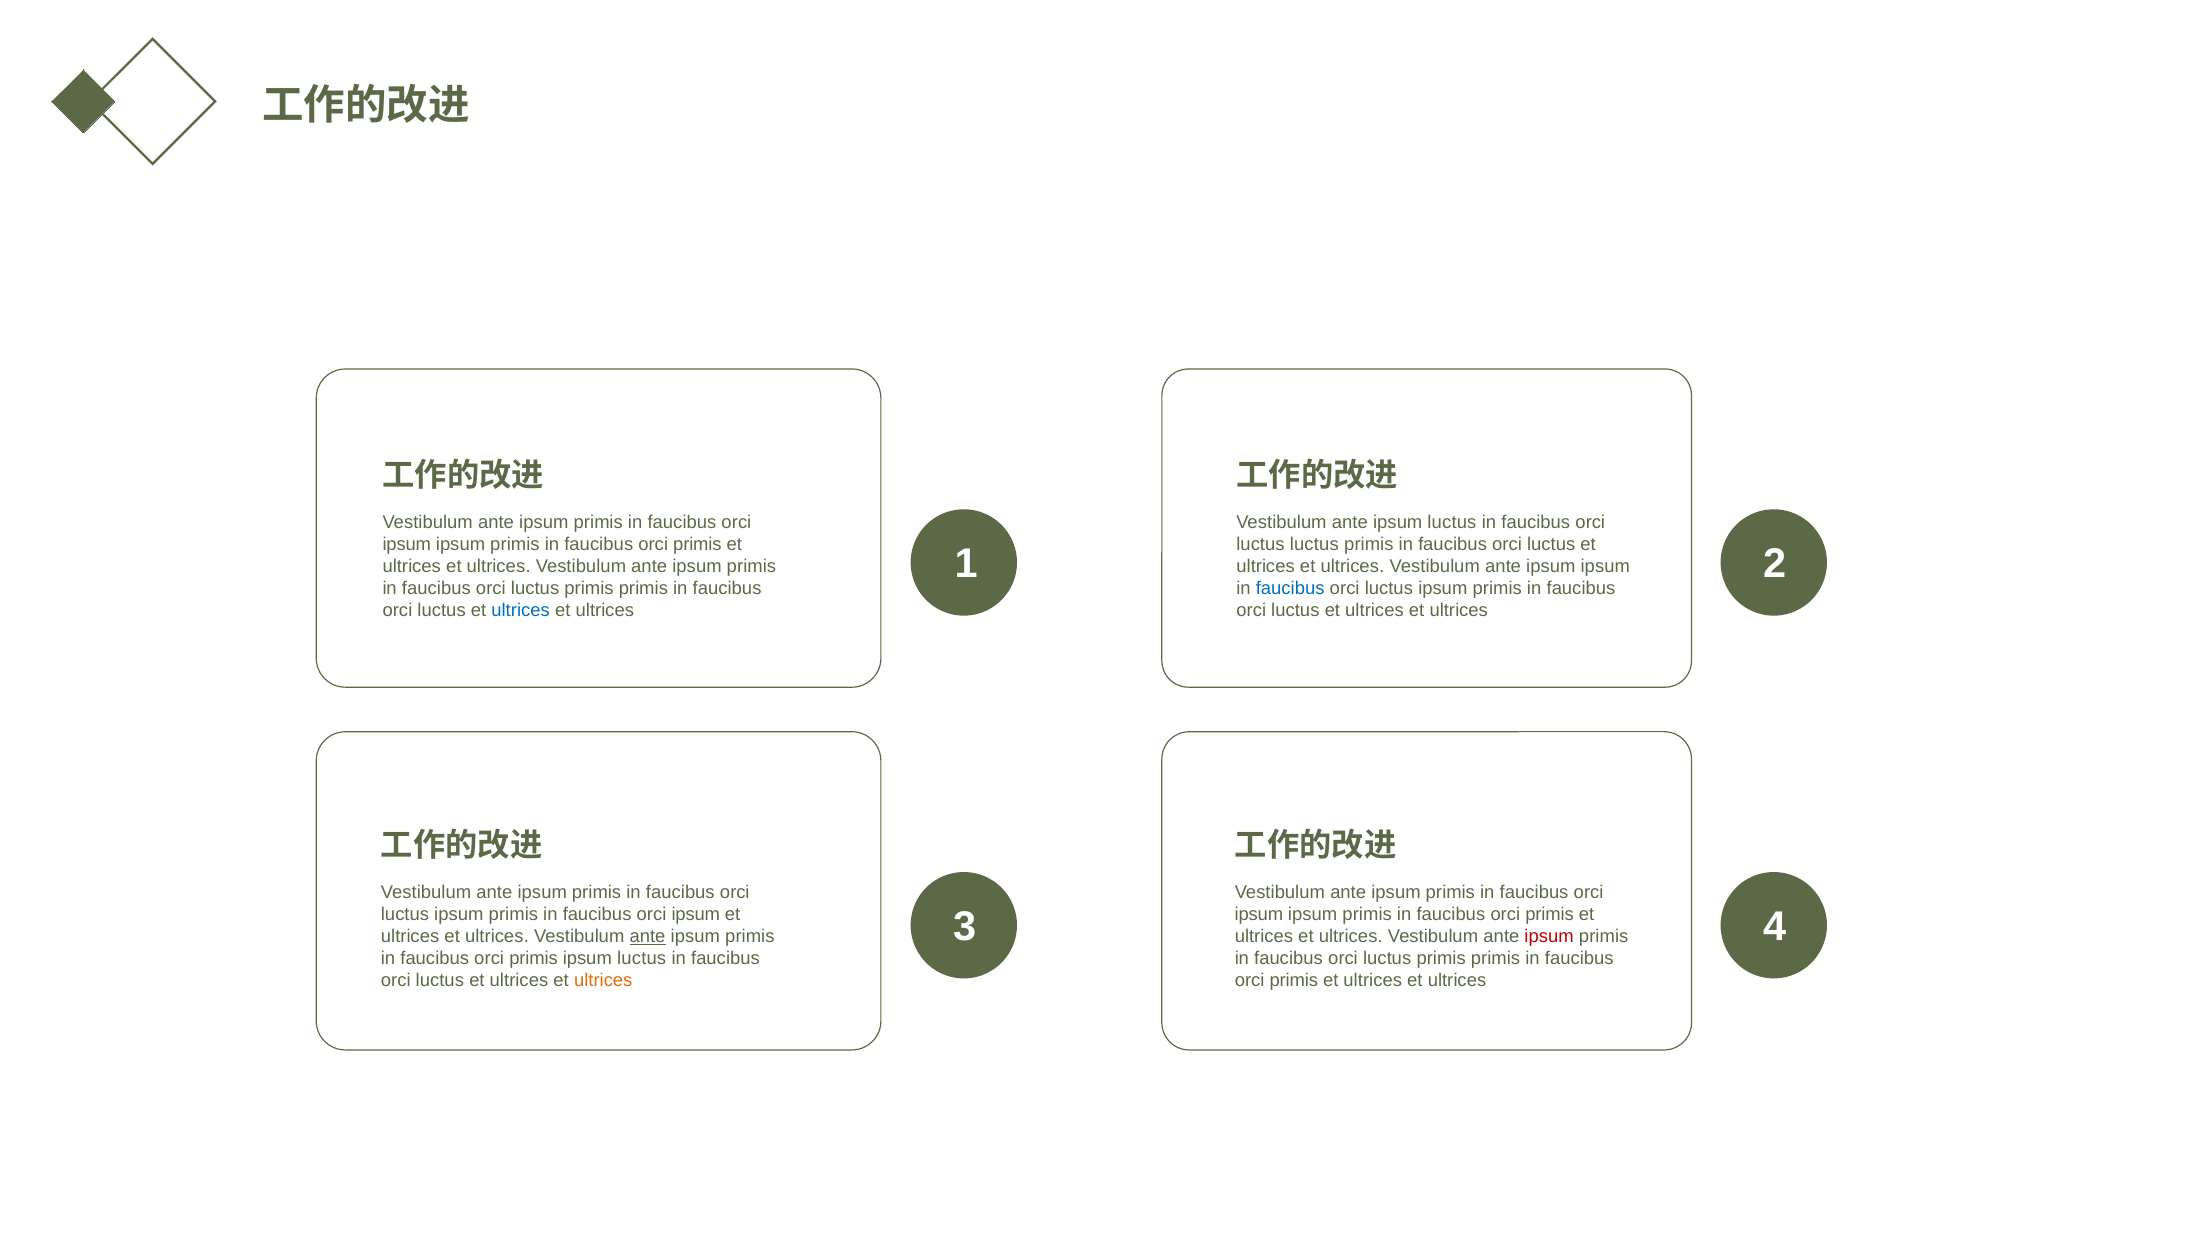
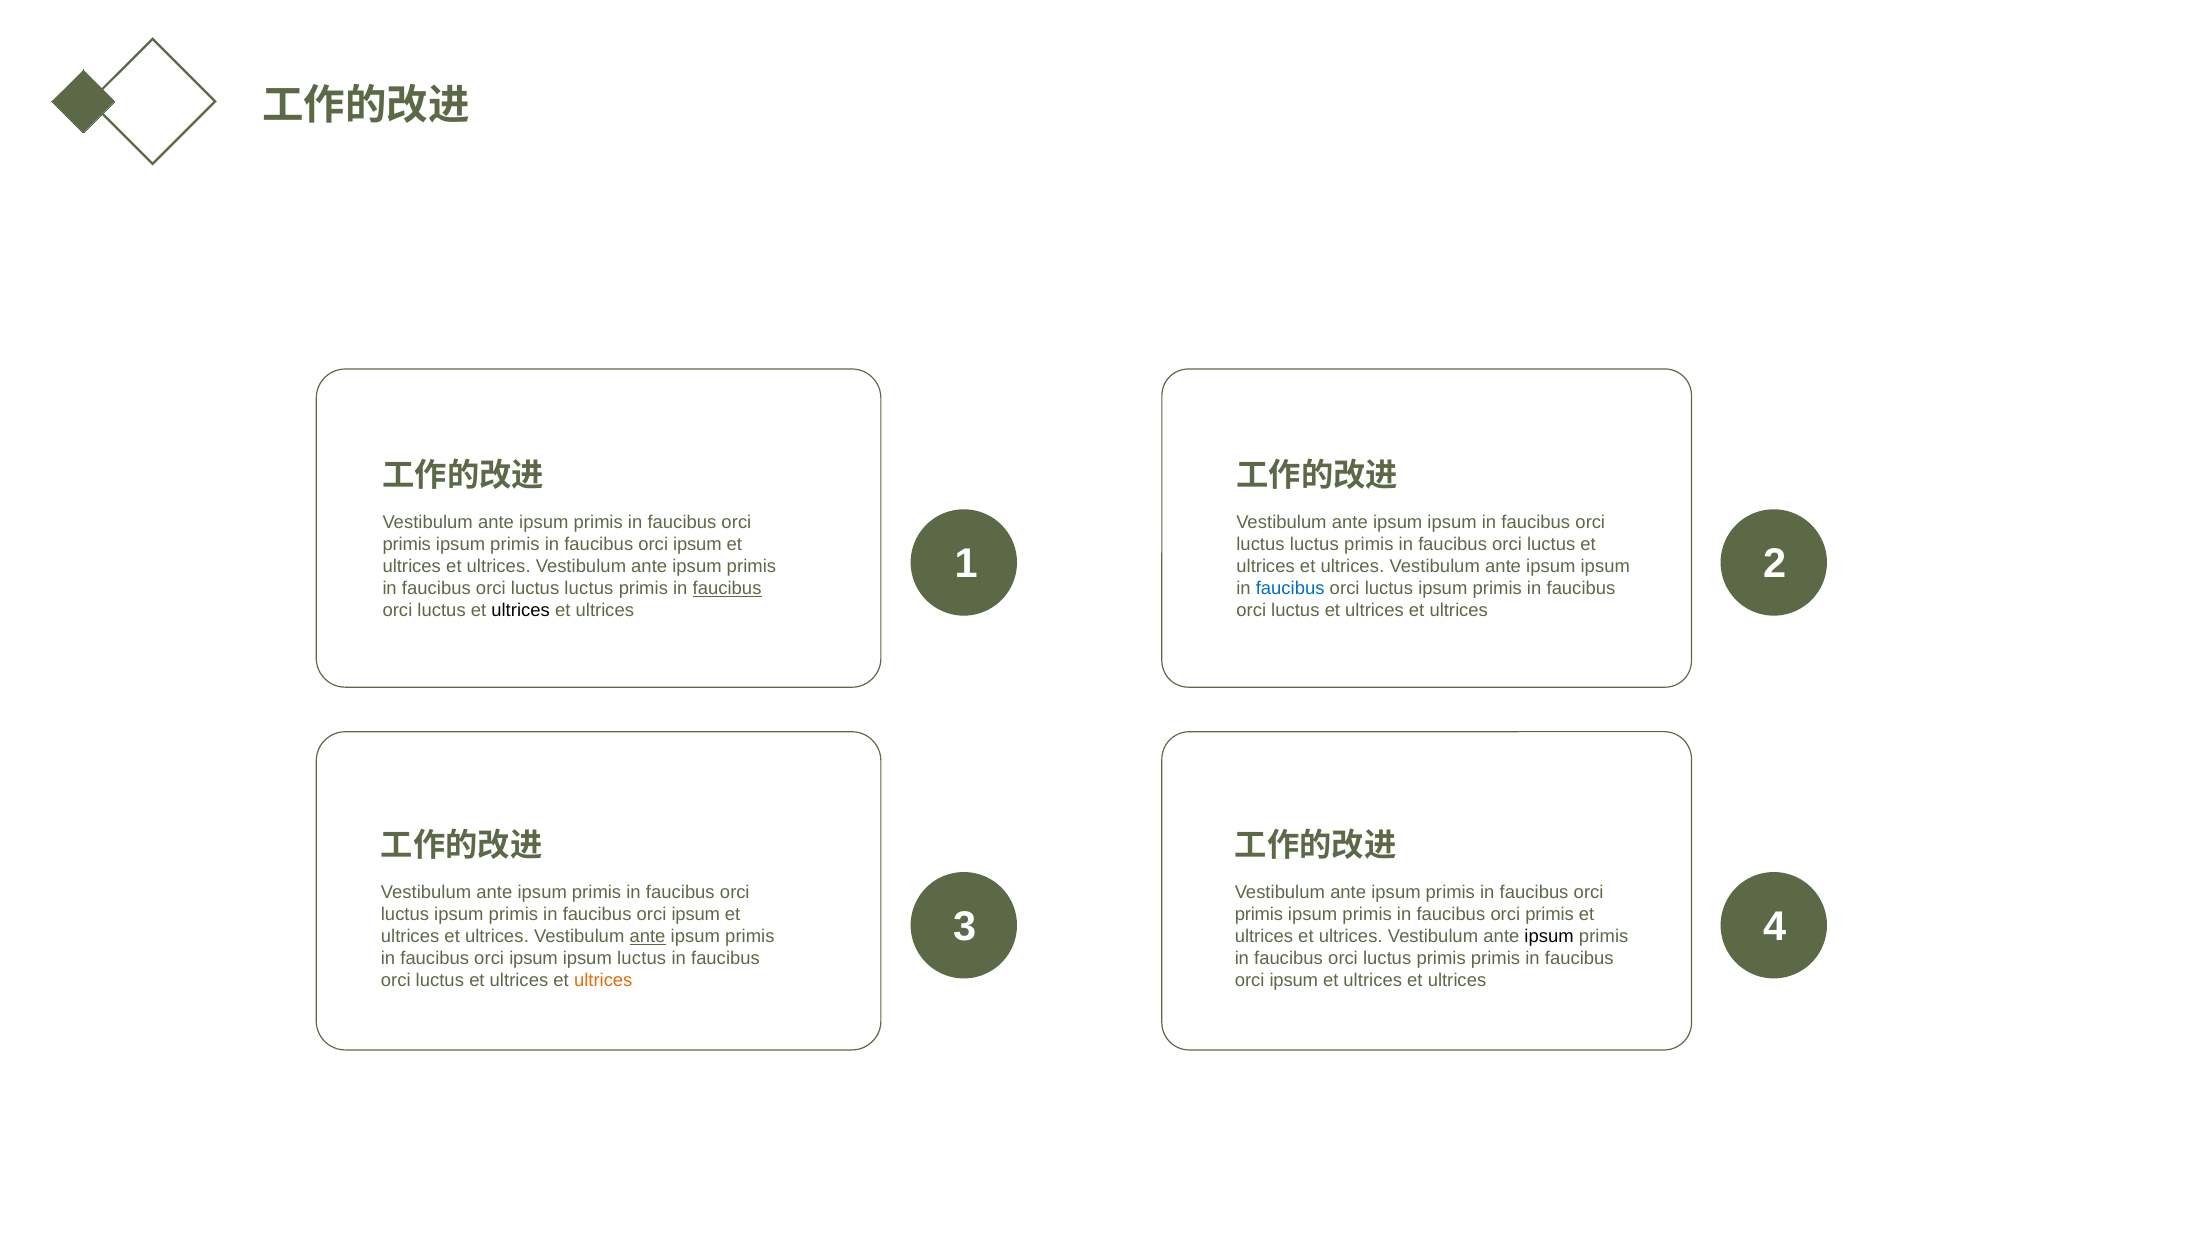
luctus: luctus -> ipsum (1452, 523)
ipsum: ipsum -> primis (407, 545)
primis: primis -> ipsum (697, 545)
primis: primis -> luctus (589, 589)
faucibus underline: none -> present (727, 589)
ultrices colour: blue -> black (521, 611)
ipsum: ipsum -> primis (1259, 915)
ipsum colour: red -> black (1549, 937)
primis: primis -> ipsum (534, 959)
primis: primis -> ipsum (1294, 981)
